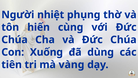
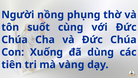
nhiệt: nhiệt -> nồng (51, 15)
hiến: hiến -> suốt (39, 27)
